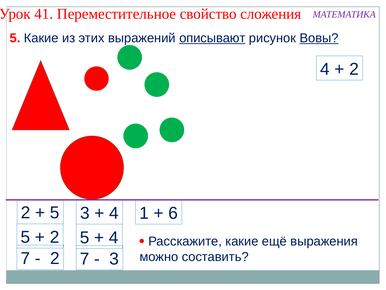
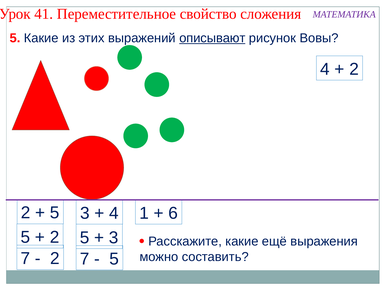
Вовы underline: present -> none (319, 38)
4: 4 -> 3 (114, 237)
3: 3 -> 5 (114, 259)
